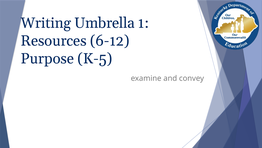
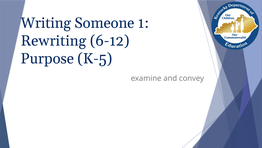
Umbrella: Umbrella -> Someone (104, 23)
Resources: Resources -> Rewriting (54, 41)
